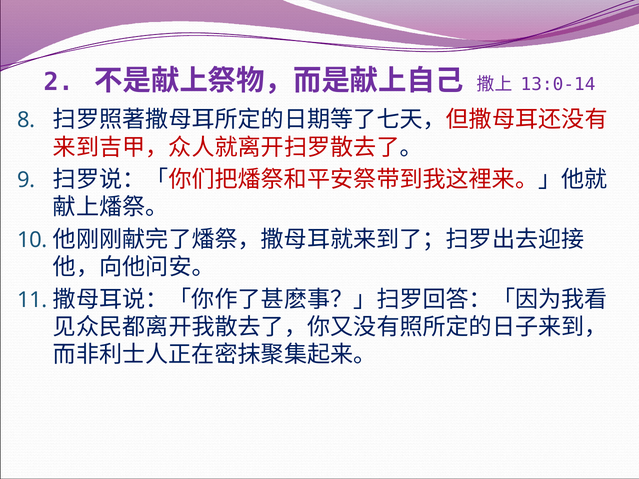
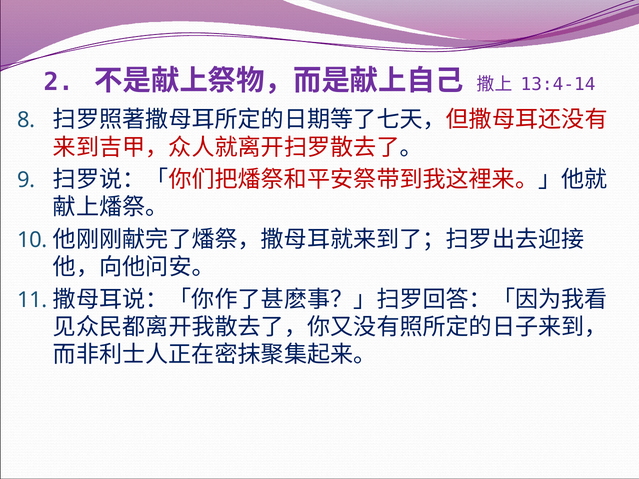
13:0-14: 13:0-14 -> 13:4-14 (558, 84)
